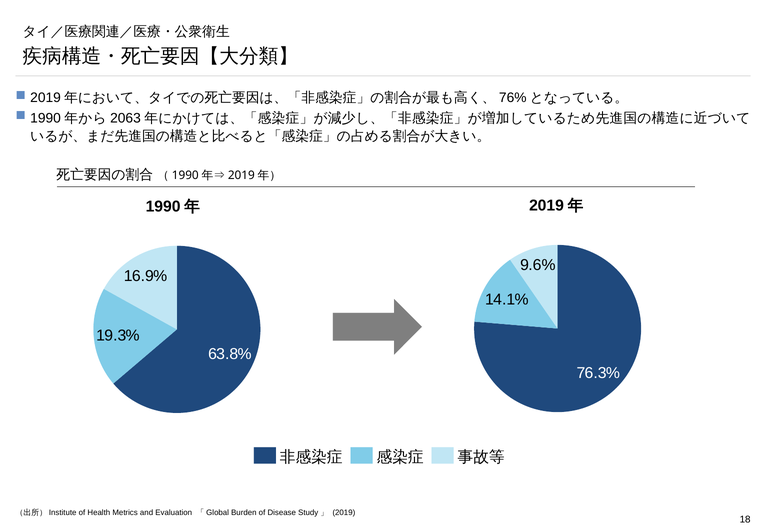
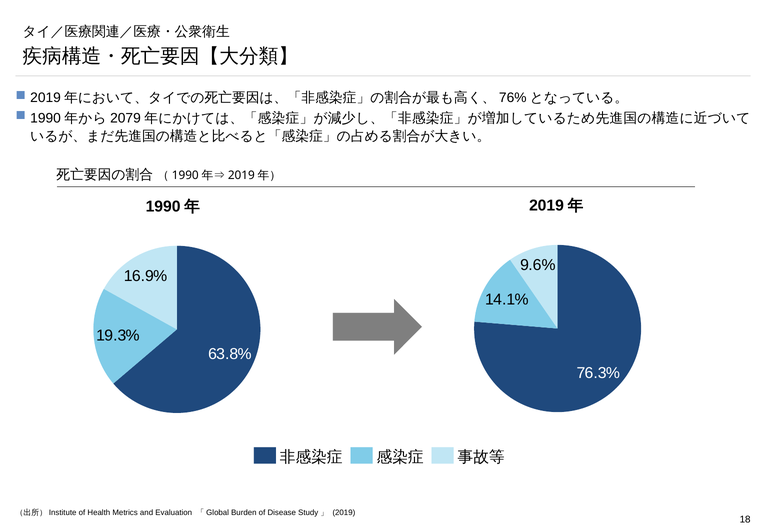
2063: 2063 -> 2079 (125, 118)
